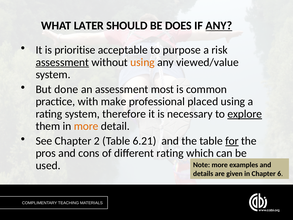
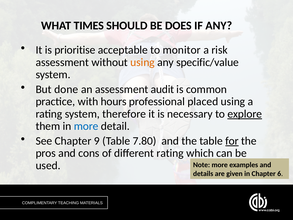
LATER: LATER -> TIMES (89, 26)
ANY underline: present -> none (219, 26)
purpose: purpose -> monitor (182, 50)
assessment underline: present -> none (62, 62)
viewed/value: viewed/value -> specific/value (208, 62)
most: most -> audit (162, 89)
make: make -> hours (114, 101)
more colour: orange -> blue (86, 126)
2: 2 -> 9 (97, 141)
6.21: 6.21 -> 7.80 (145, 141)
